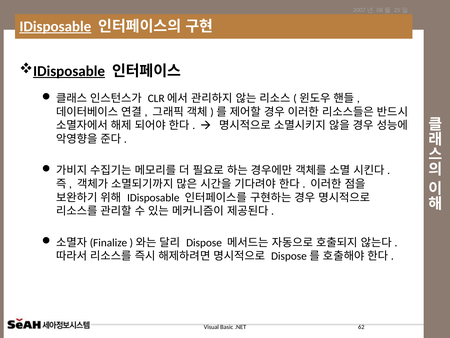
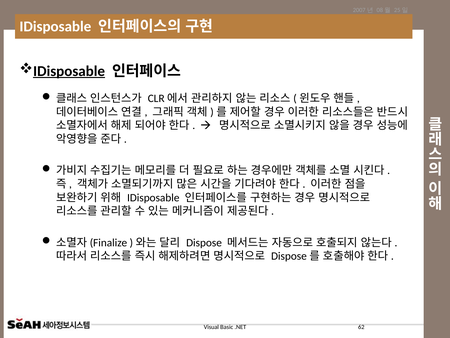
IDisposable underline: present -> none (55, 26)
